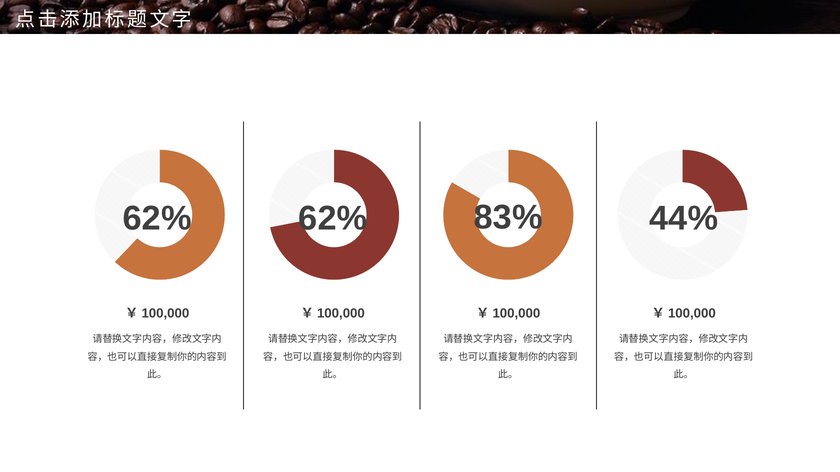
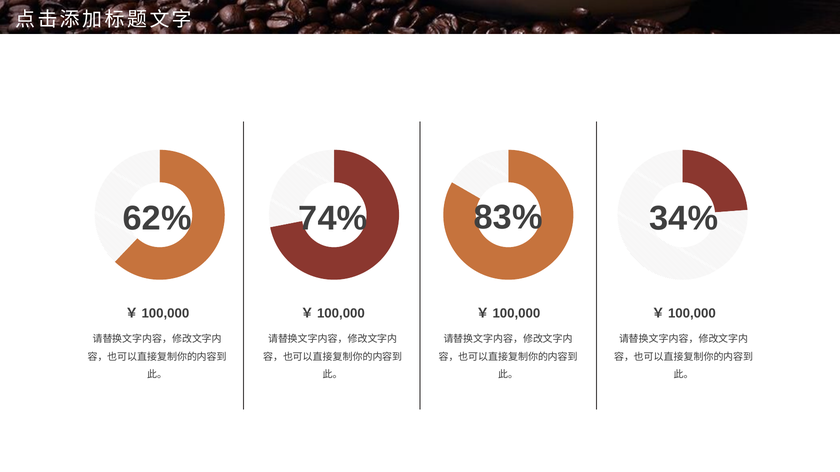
62% 62%: 62% -> 74% (333, 219)
44%: 44% -> 34% (684, 219)
